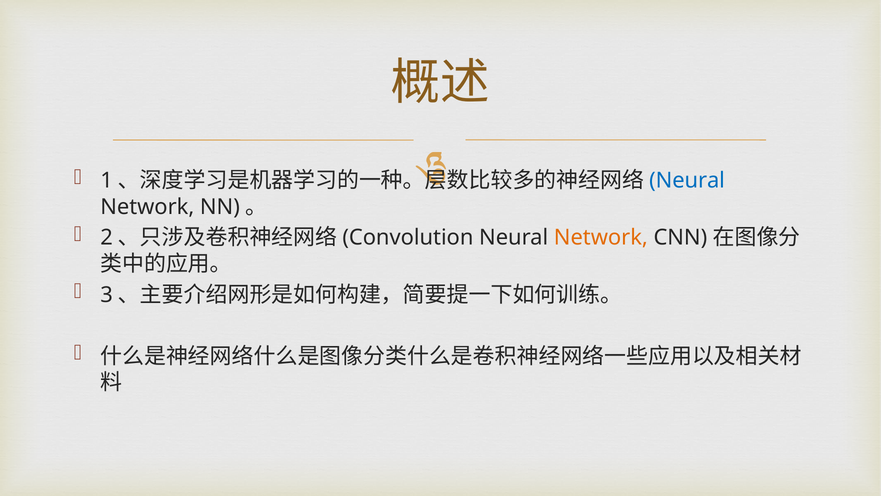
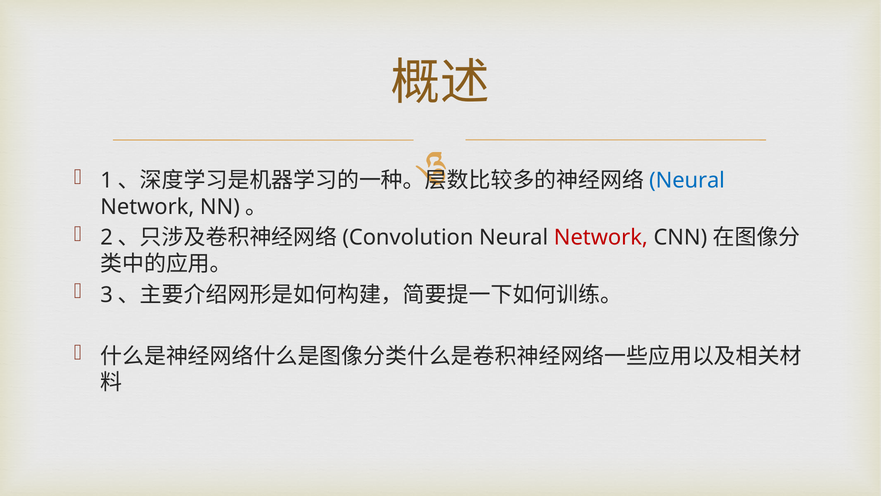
Network colour: orange -> red (601, 237)
